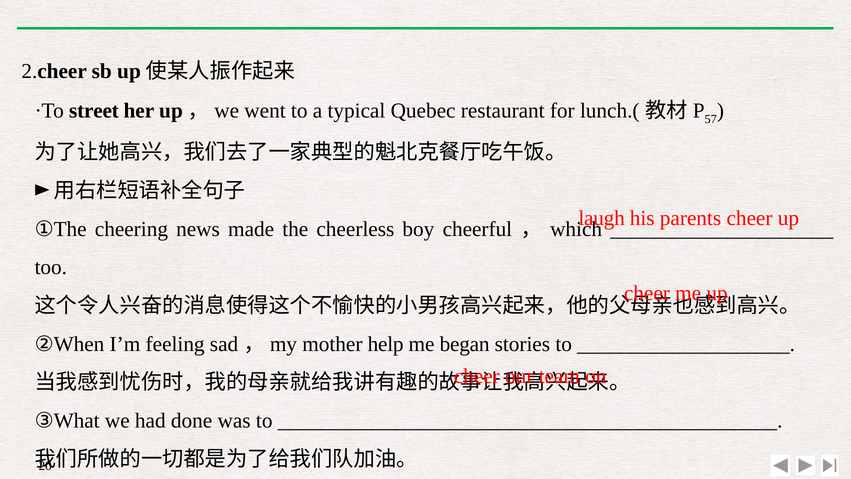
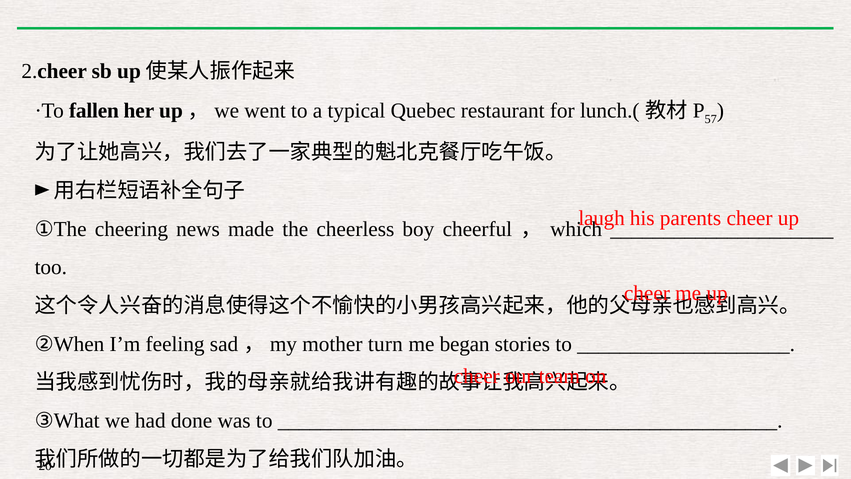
street: street -> fallen (94, 111)
help: help -> turn (385, 344)
